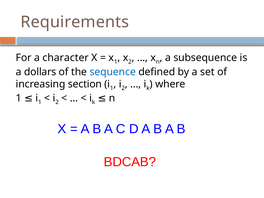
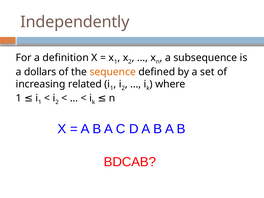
Requirements: Requirements -> Independently (75, 22)
character: character -> definition (66, 58)
sequence colour: blue -> orange (113, 72)
section: section -> related (85, 84)
